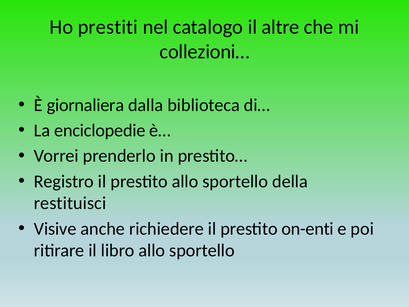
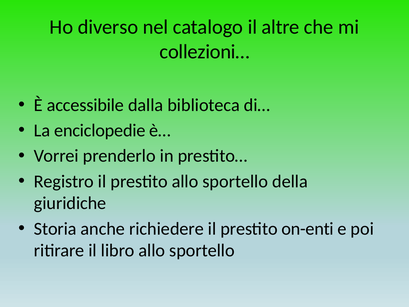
prestiti: prestiti -> diverso (108, 27)
giornaliera: giornaliera -> accessibile (85, 105)
restituisci: restituisci -> giuridiche (70, 203)
Visive: Visive -> Storia (55, 229)
